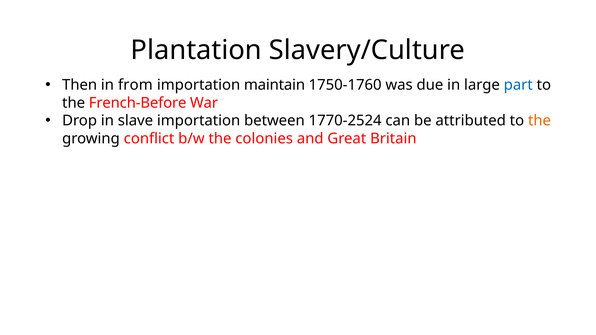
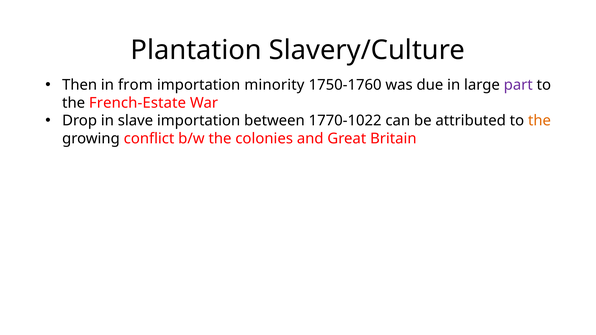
maintain: maintain -> minority (274, 85)
part colour: blue -> purple (518, 85)
French-Before: French-Before -> French-Estate (137, 103)
1770-2524: 1770-2524 -> 1770-1022 (345, 121)
